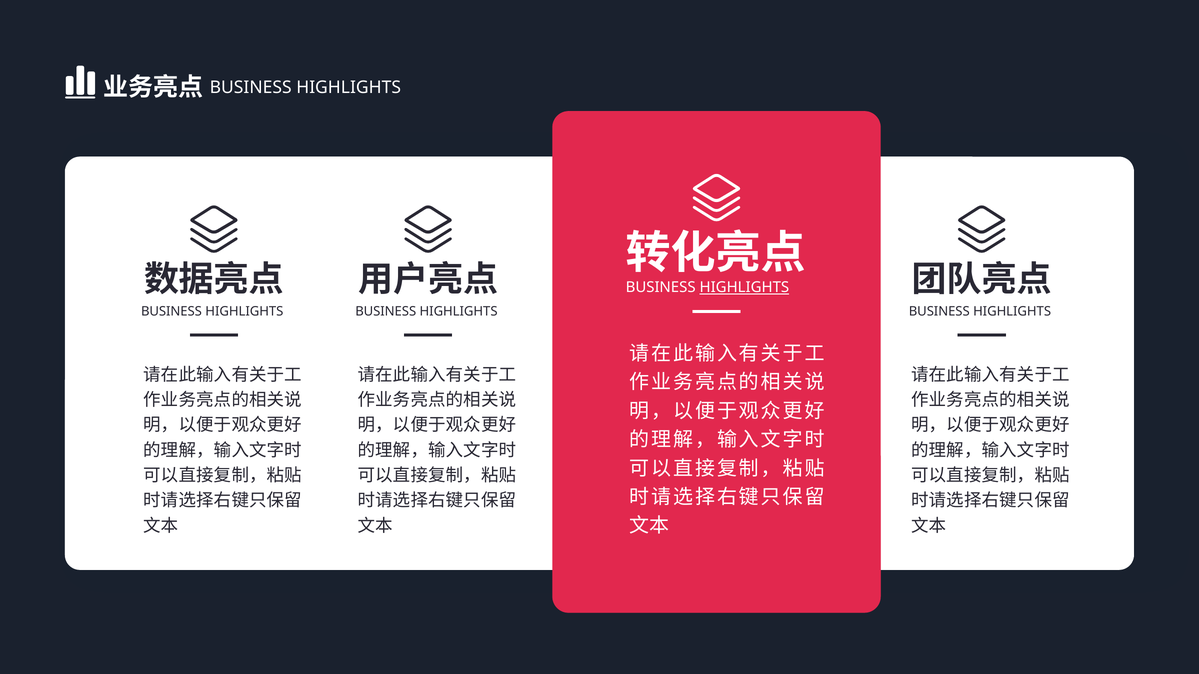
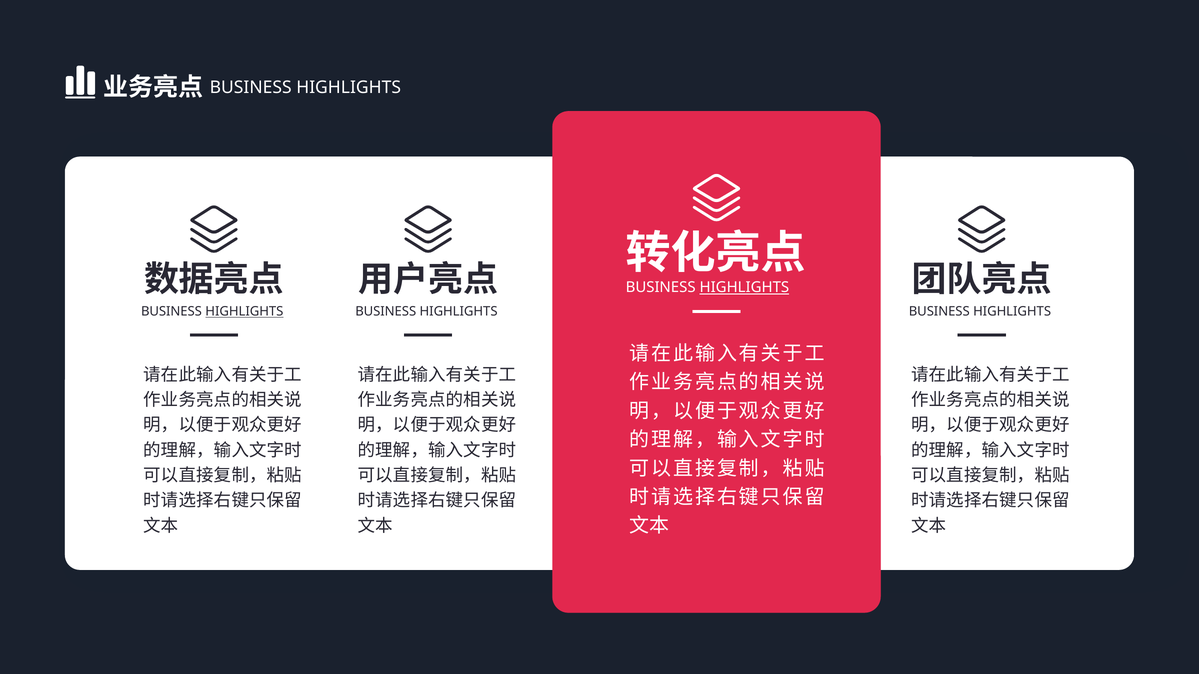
HIGHLIGHTS underline: none -> present (244, 312)
